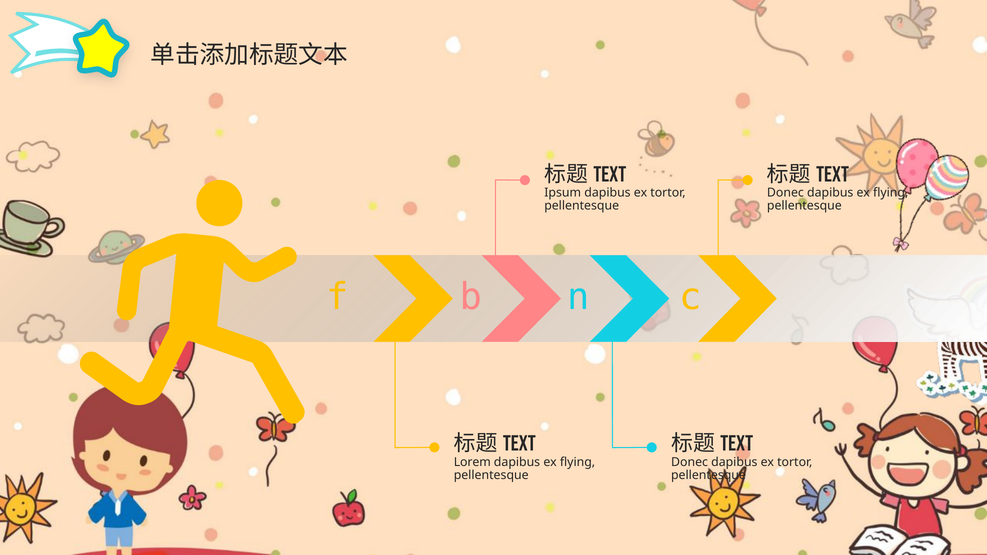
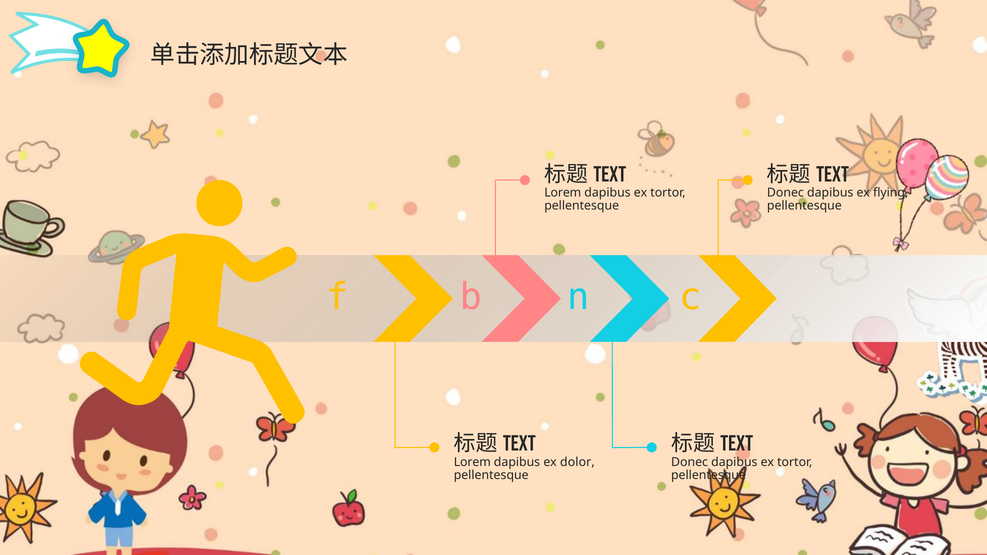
Ipsum: Ipsum -> Lorem (563, 193)
flying: flying -> dolor (577, 462)
